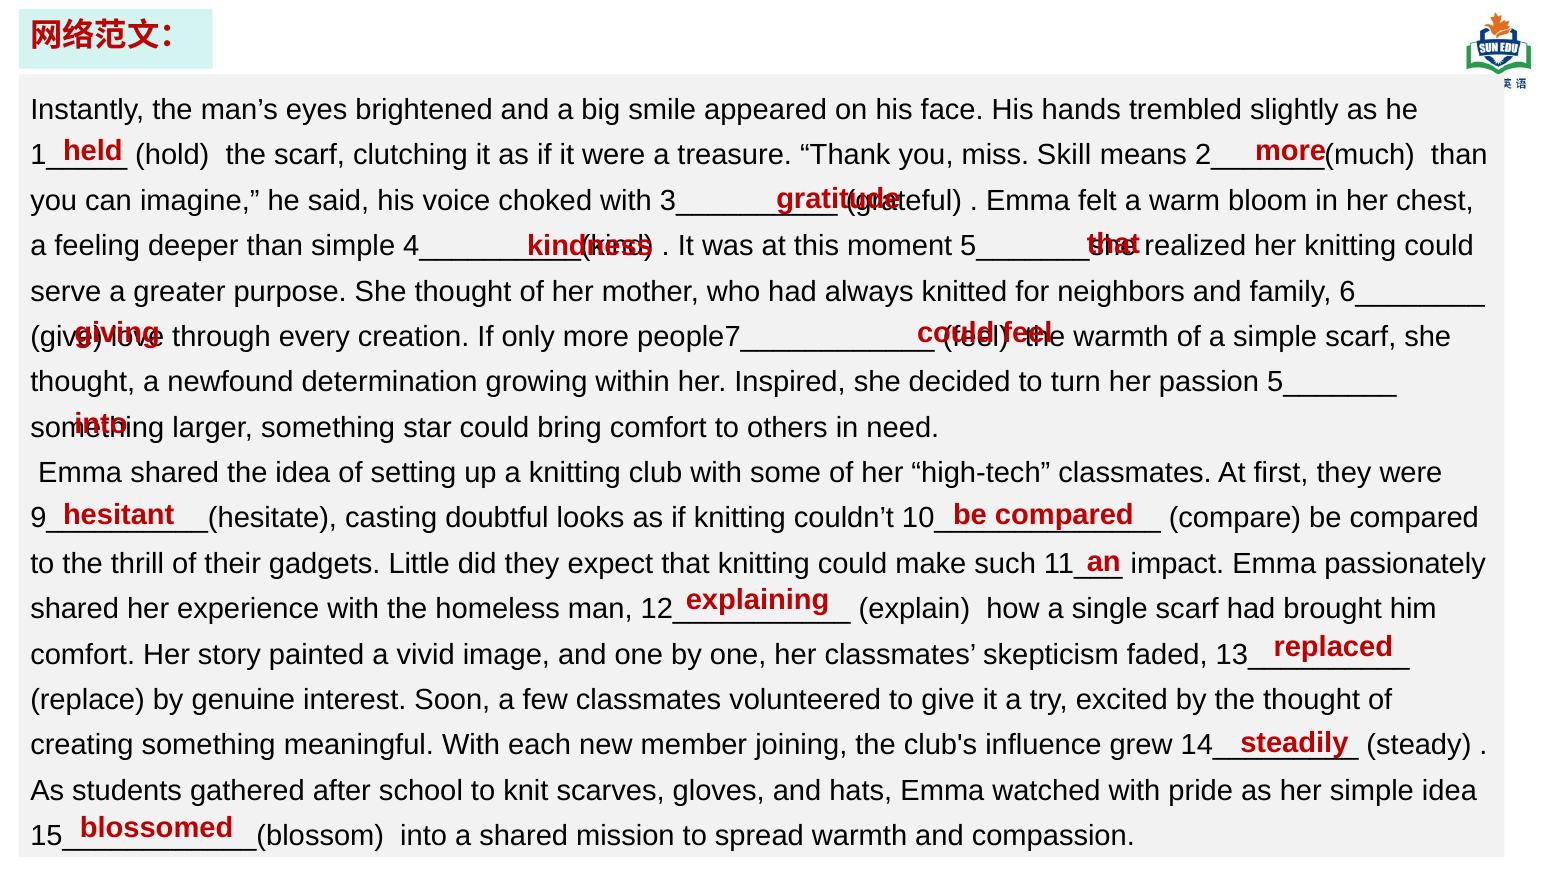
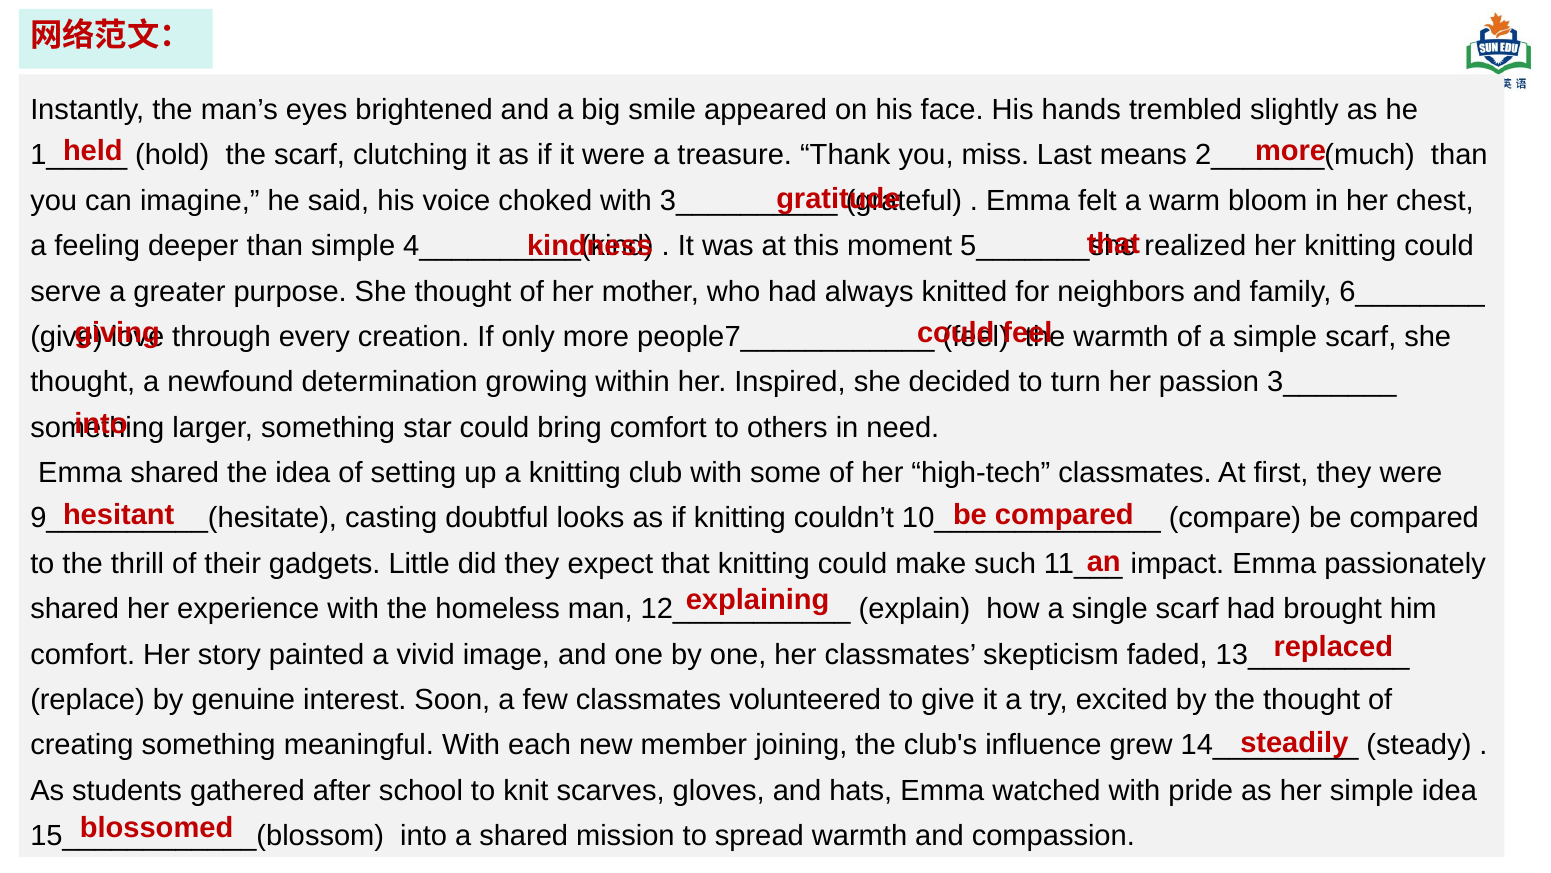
Skill: Skill -> Last (1064, 155)
5_______: 5_______ -> 3_______ (1332, 382)
